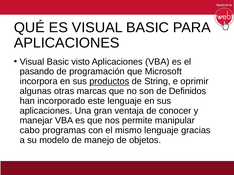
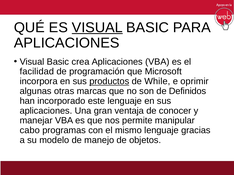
VISUAL underline: none -> present (97, 28)
visto: visto -> crea (81, 62)
pasando: pasando -> facilidad (37, 72)
String: String -> While (157, 82)
